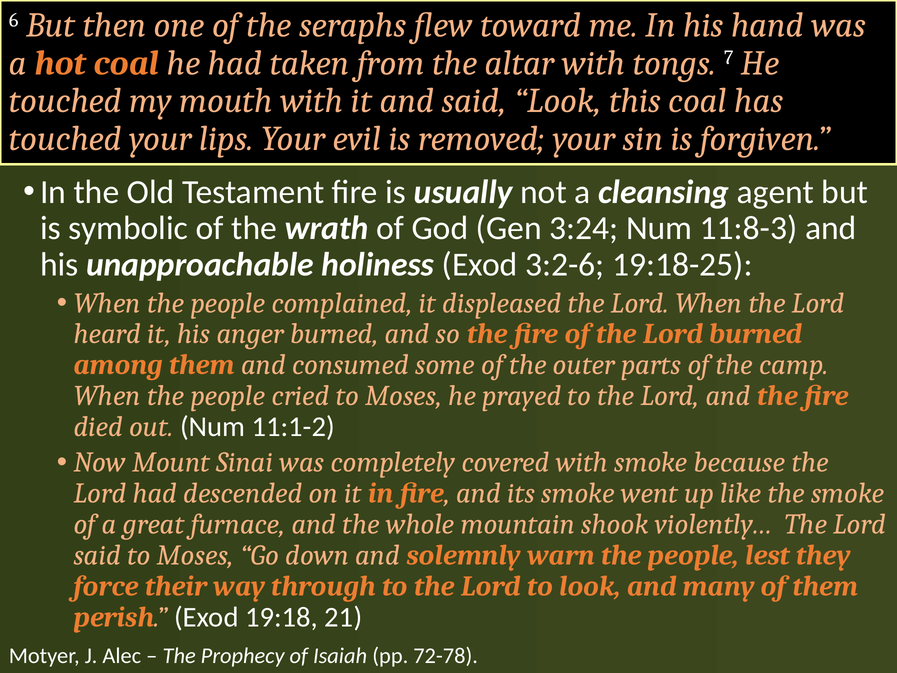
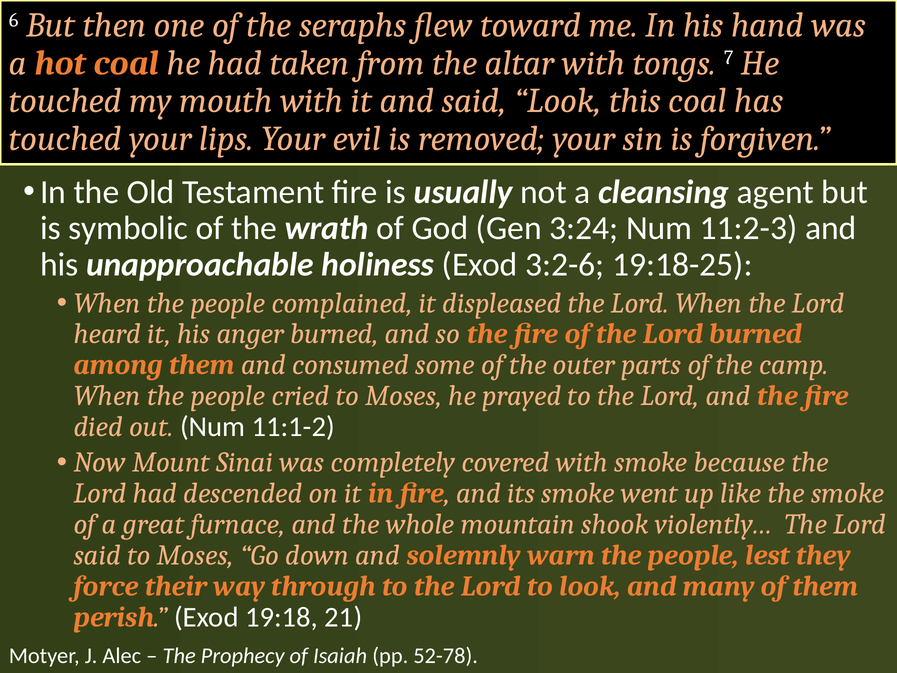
11:8-3: 11:8-3 -> 11:2-3 (749, 228)
72-78: 72-78 -> 52-78 (446, 656)
